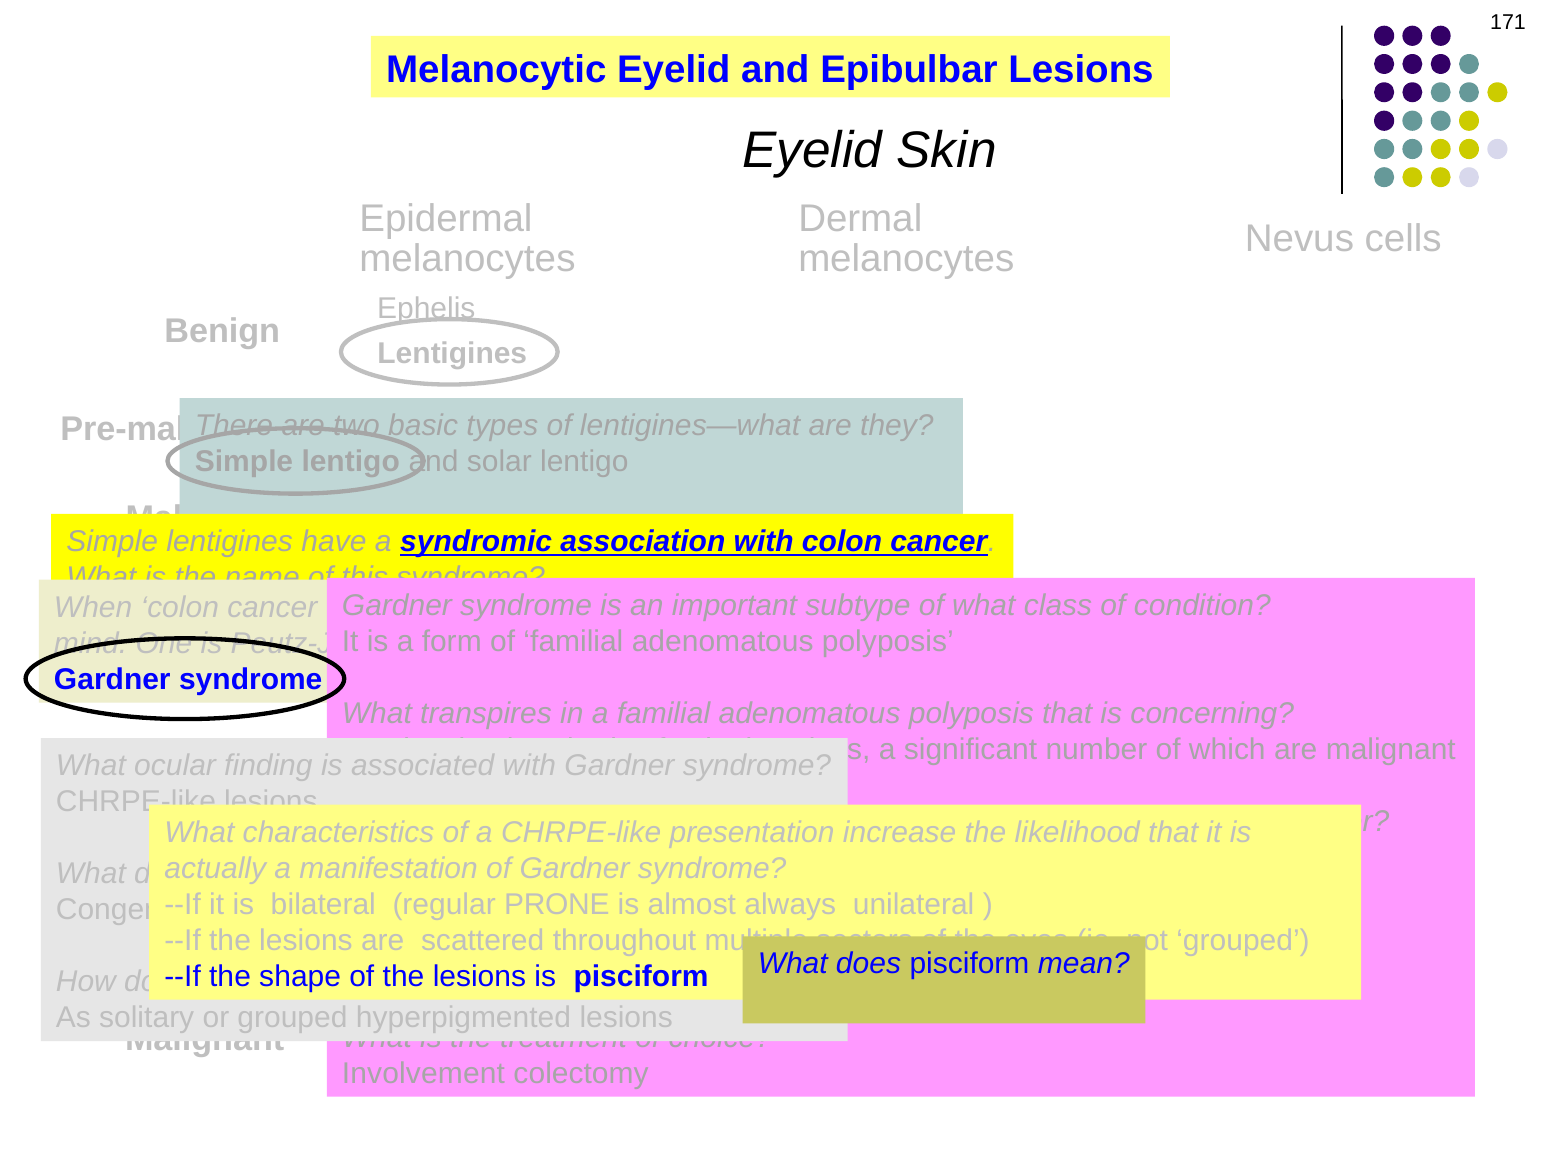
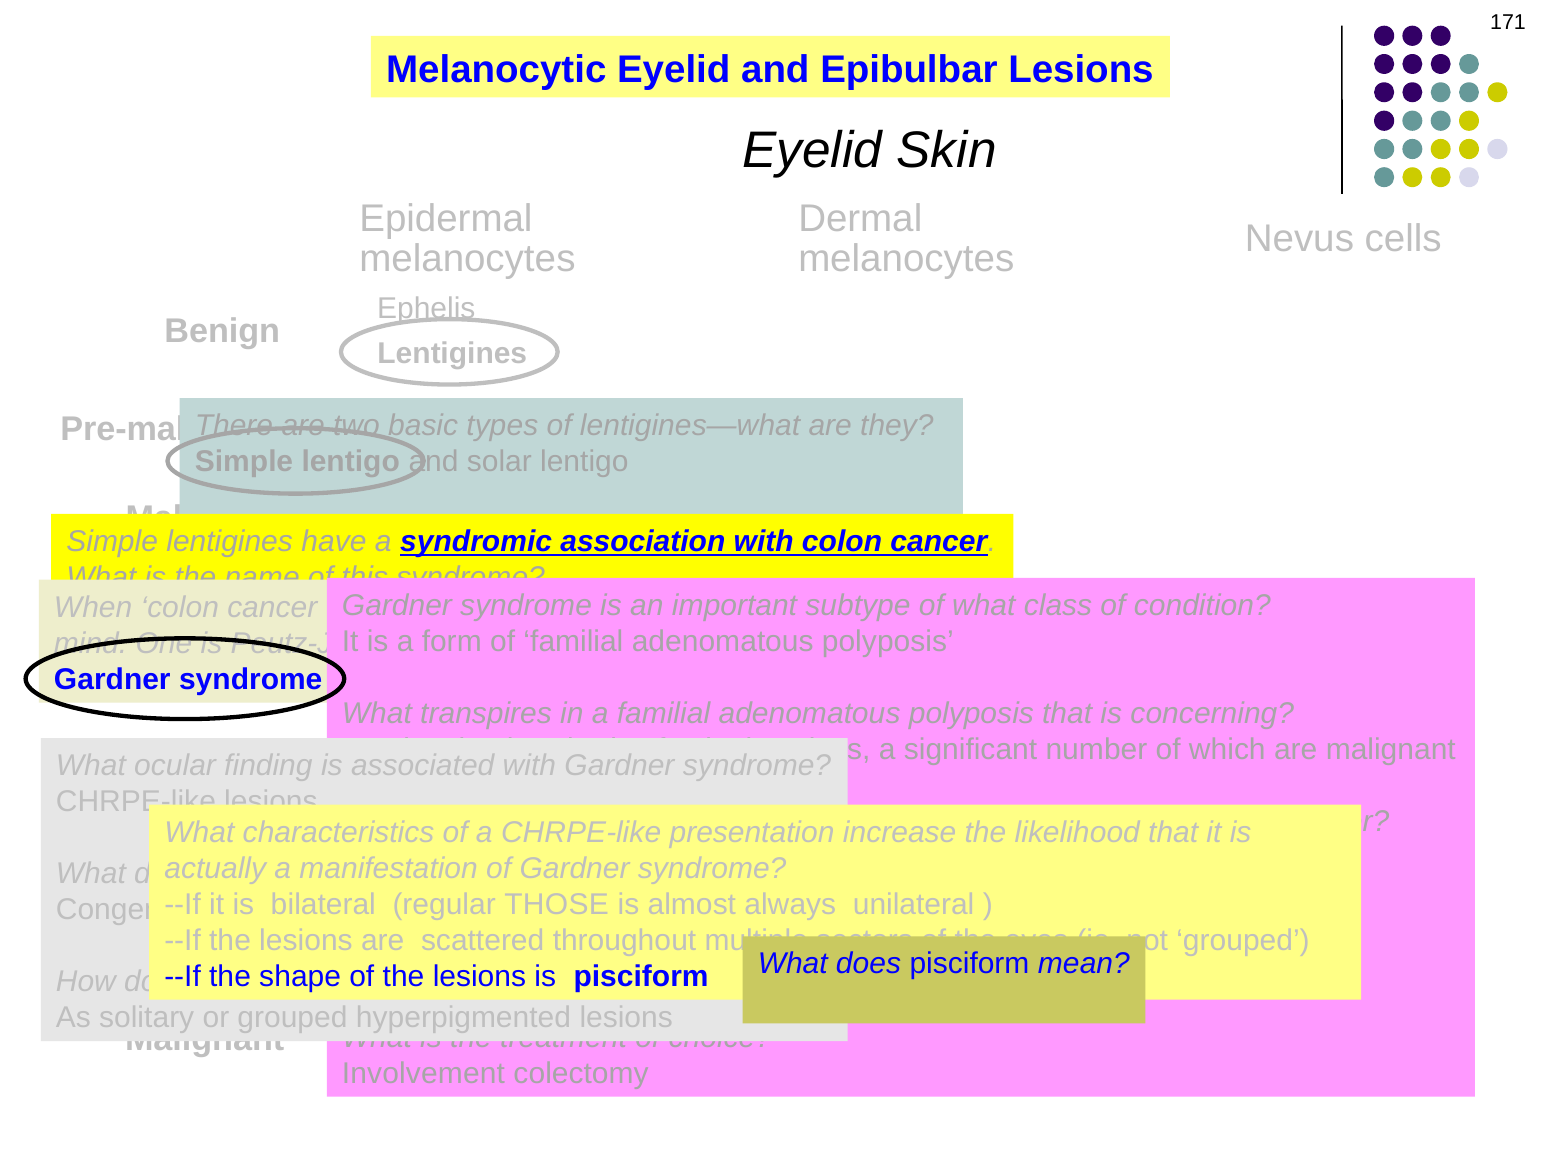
PRONE: PRONE -> THOSE (557, 904)
